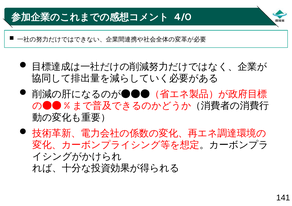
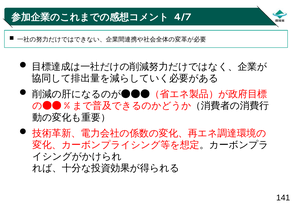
4/0: 4/0 -> 4/7 (183, 17)
